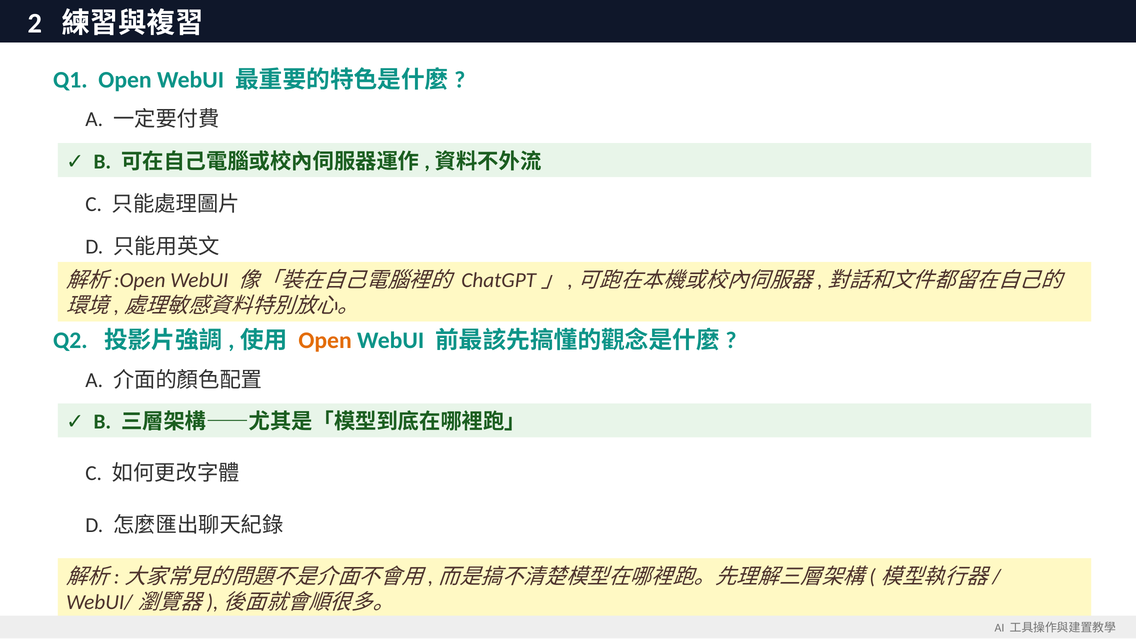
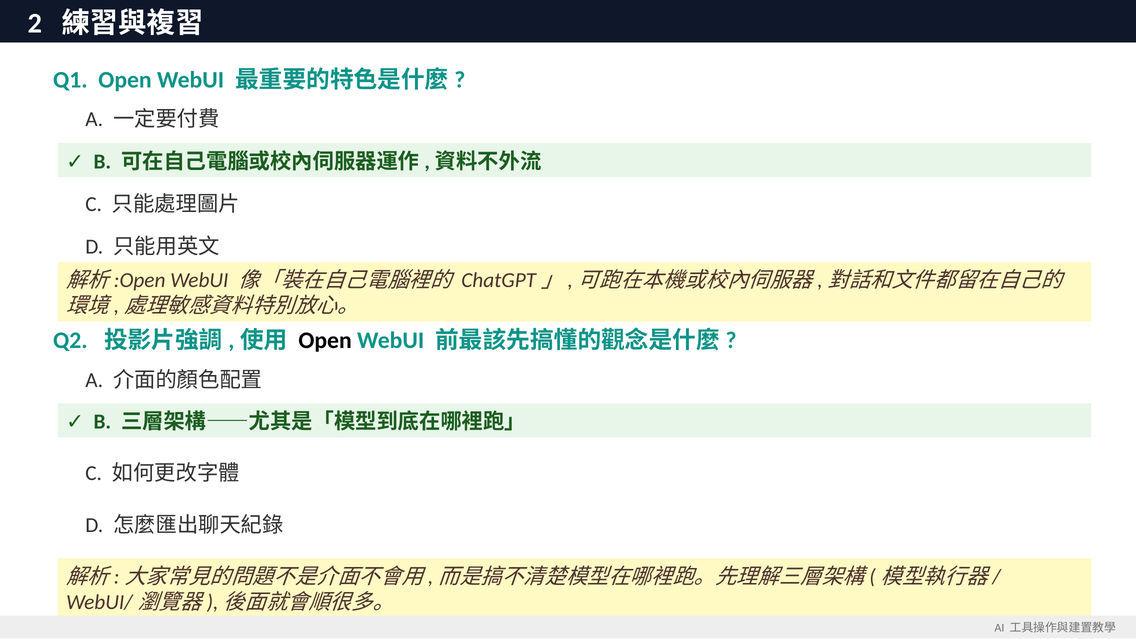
Open colour: orange -> black (325, 340)
